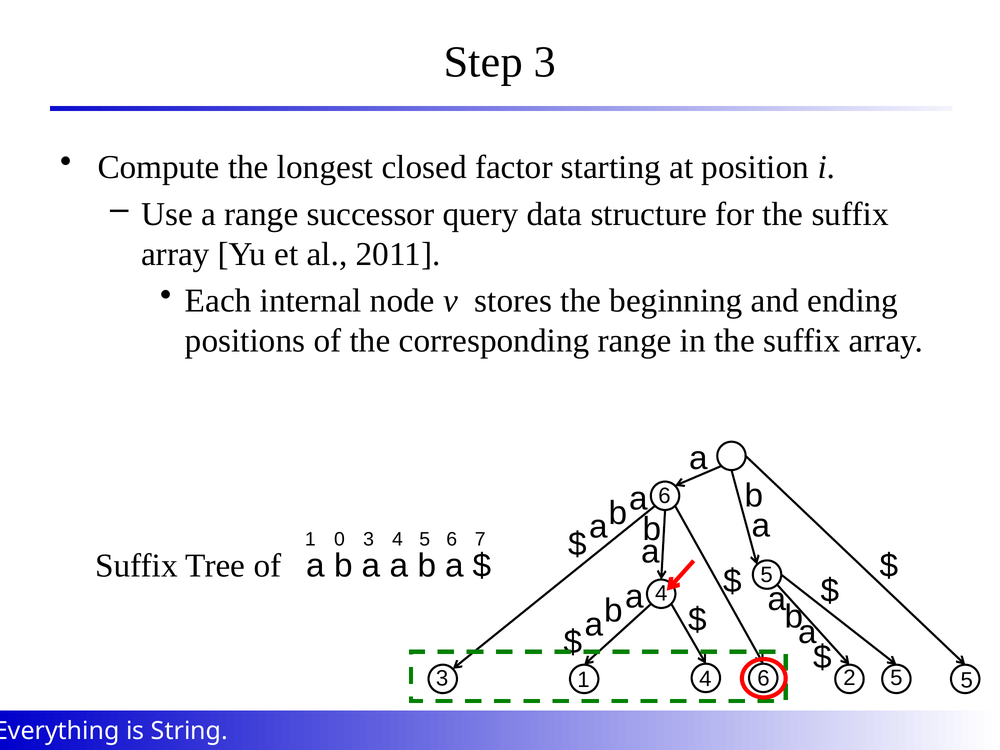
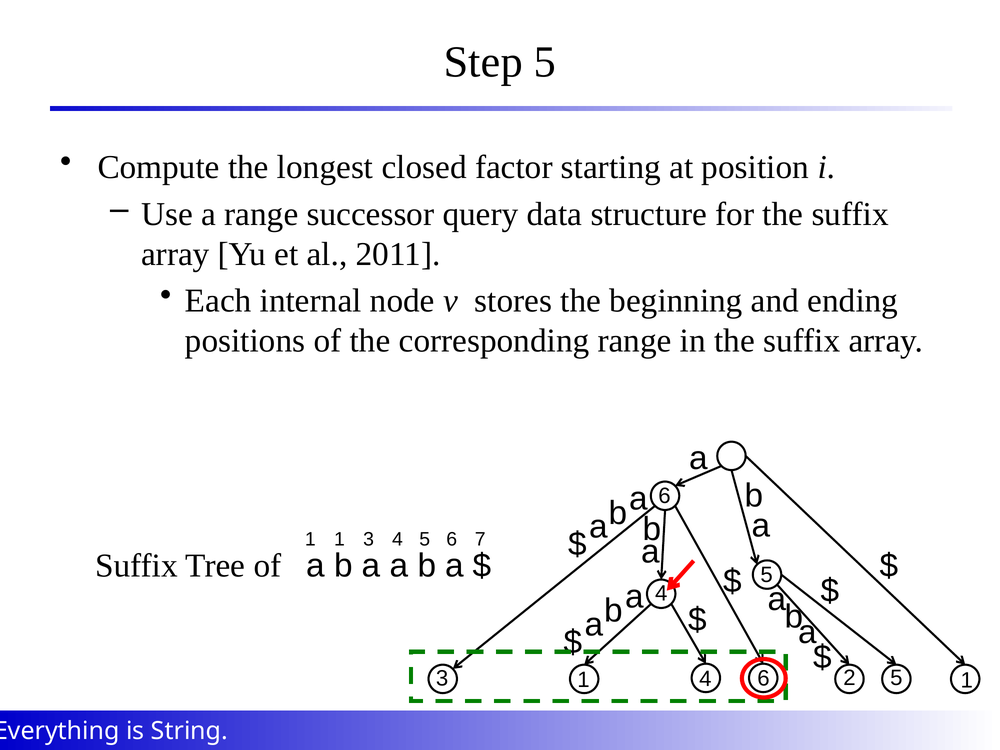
Step 3: 3 -> 5 (545, 62)
1 0: 0 -> 1 (339, 539)
5: 5 -> 1 (967, 680)
